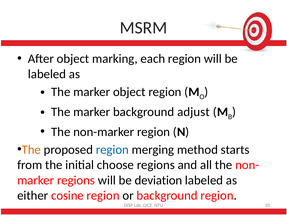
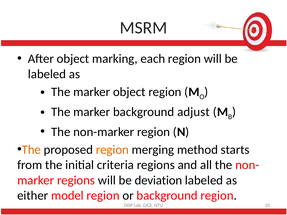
region colour: blue -> orange (112, 150)
choose: choose -> criteria (115, 165)
cosine: cosine -> model (67, 196)
